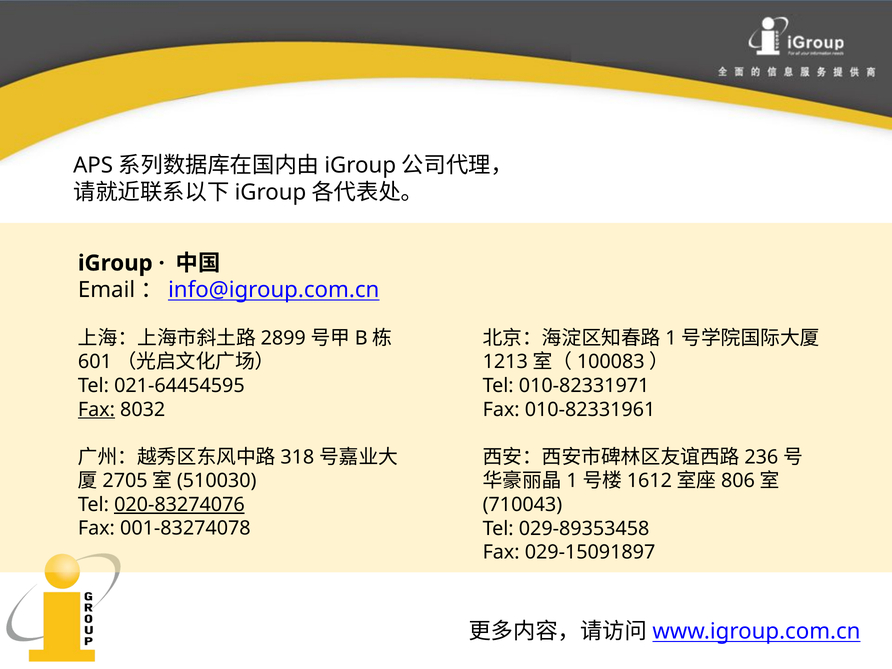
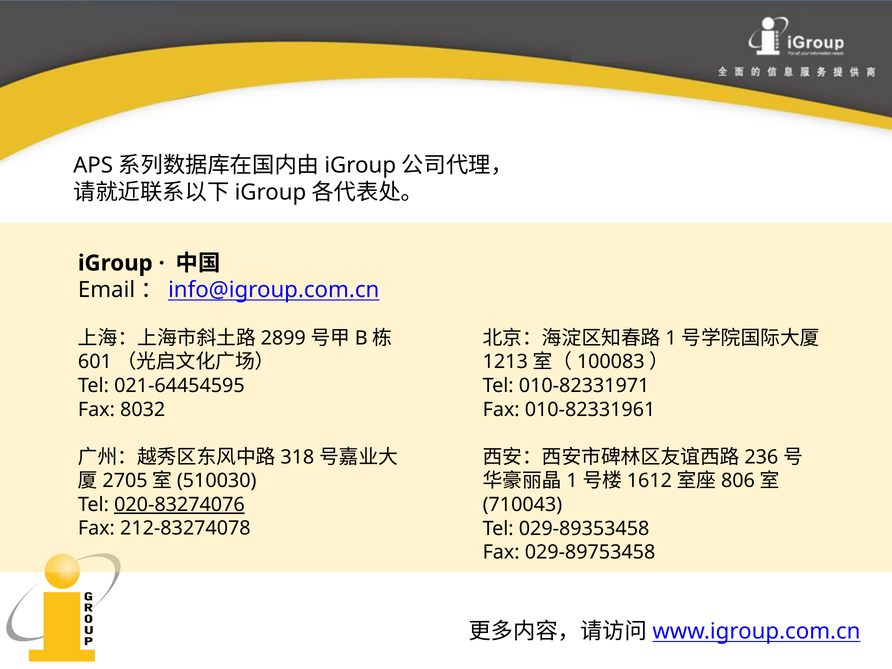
Fax underline: present -> none (96, 410)
001-83274078: 001-83274078 -> 212-83274078 (185, 528)
029-15091897: 029-15091897 -> 029-89753458 (590, 552)
